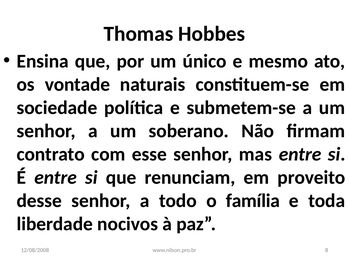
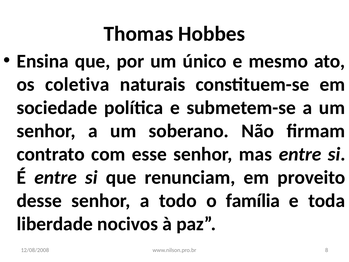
vontade: vontade -> coletiva (77, 84)
